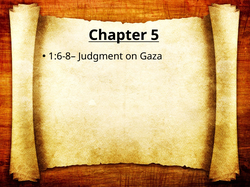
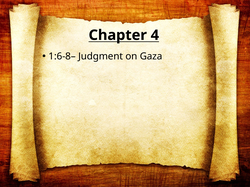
5: 5 -> 4 (155, 35)
